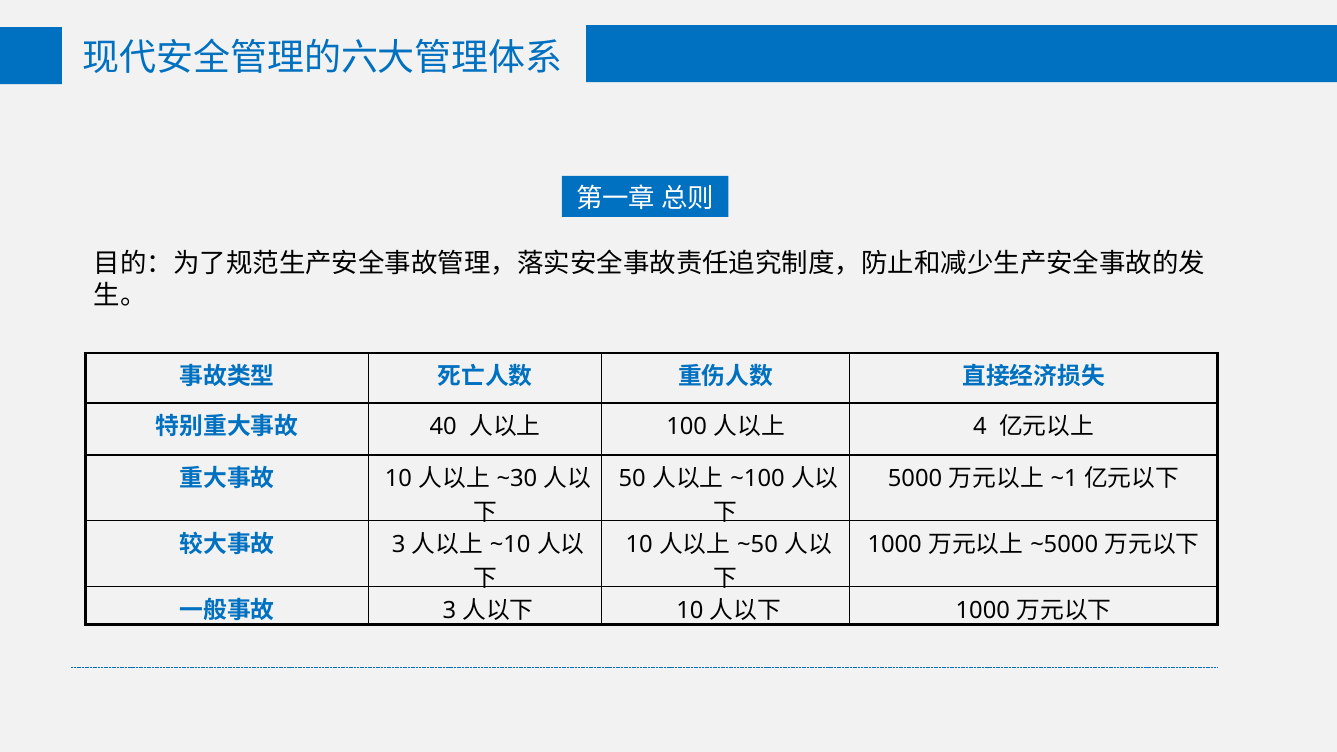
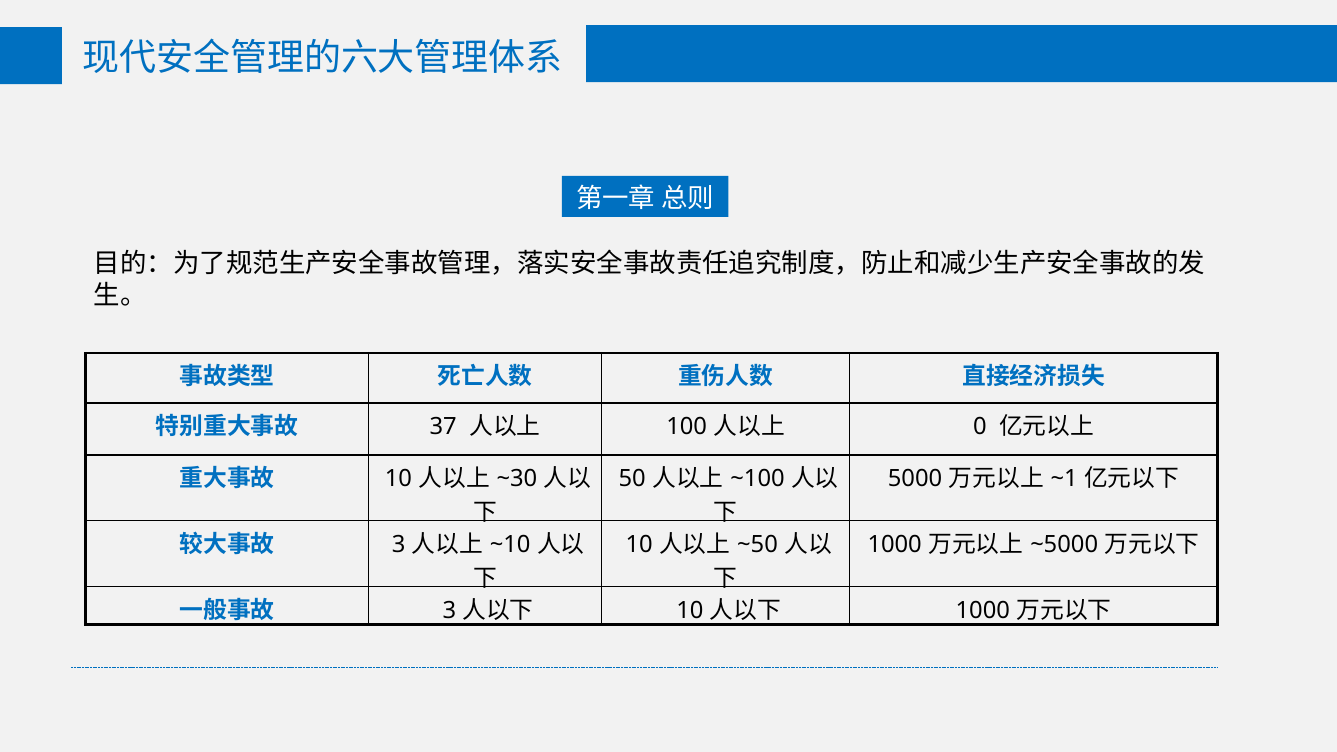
40: 40 -> 37 (443, 426)
4: 4 -> 0 (980, 426)
